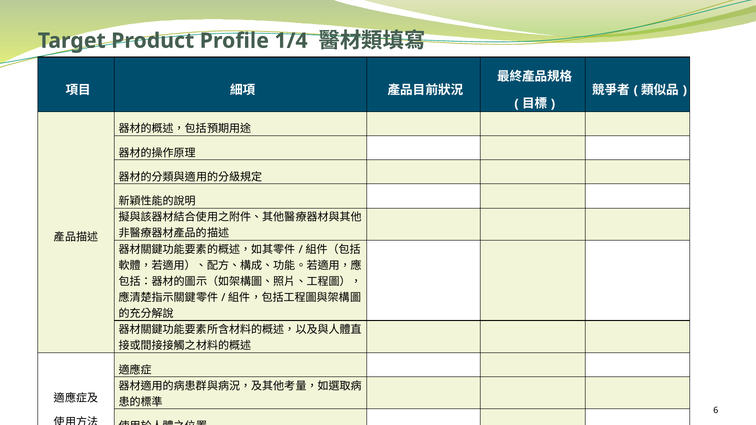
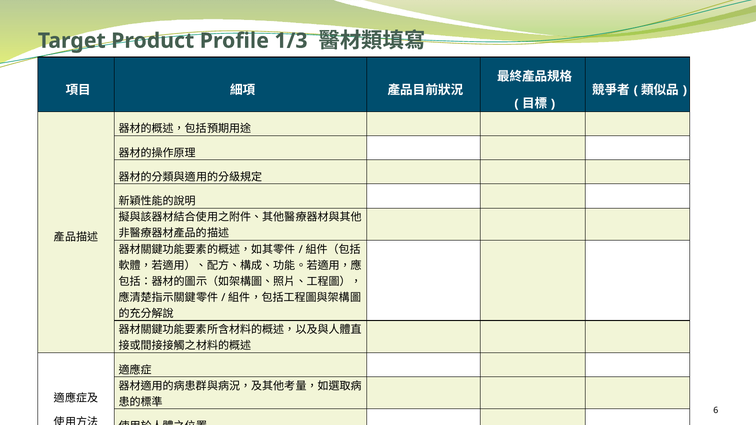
1/4: 1/4 -> 1/3 (291, 41)
